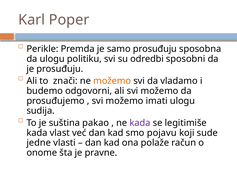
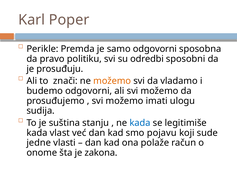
samo prosuđuju: prosuđuju -> odgovorni (155, 49)
da ulogu: ulogu -> pravo (52, 59)
pakao: pakao -> stanju (96, 123)
kada colour: purple -> blue (140, 123)
pravne: pravne -> zakona (101, 153)
